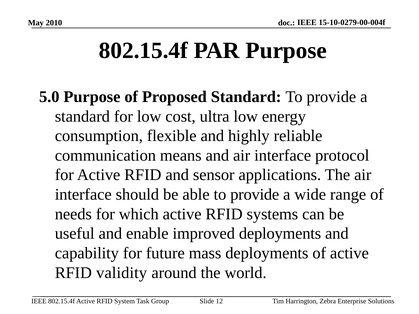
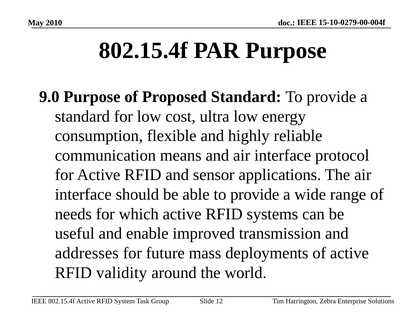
5.0: 5.0 -> 9.0 (49, 97)
improved deployments: deployments -> transmission (280, 234)
capability: capability -> addresses (87, 253)
